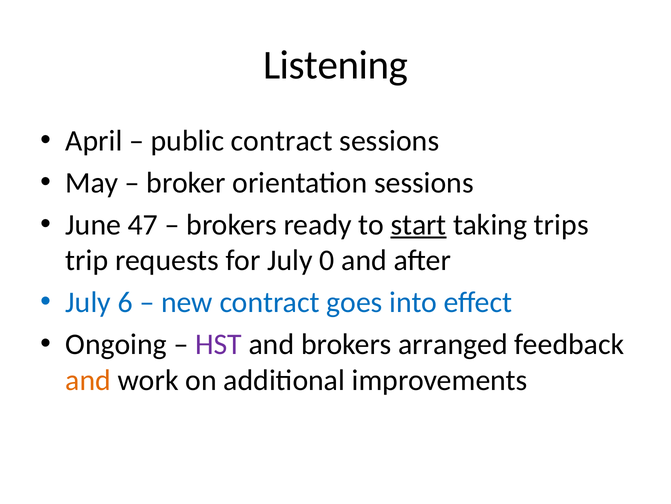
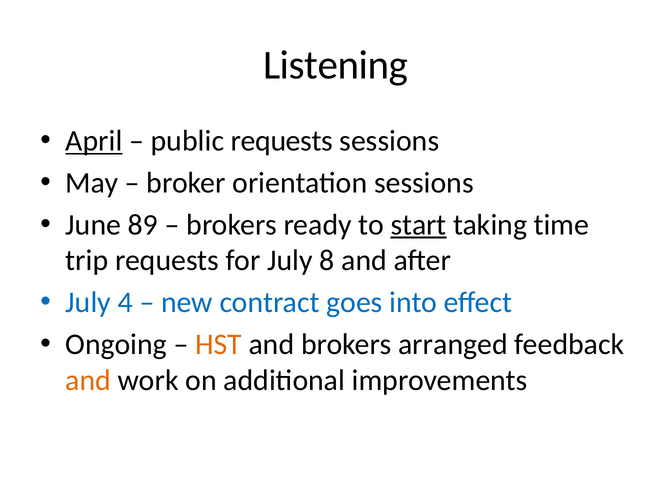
April underline: none -> present (94, 141)
public contract: contract -> requests (282, 141)
47: 47 -> 89 (143, 224)
trips: trips -> time (561, 224)
0: 0 -> 8 (327, 260)
6: 6 -> 4 (125, 302)
HST colour: purple -> orange (219, 344)
